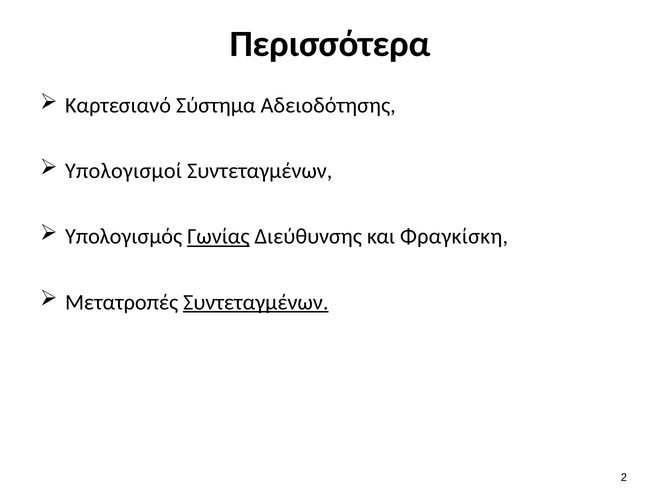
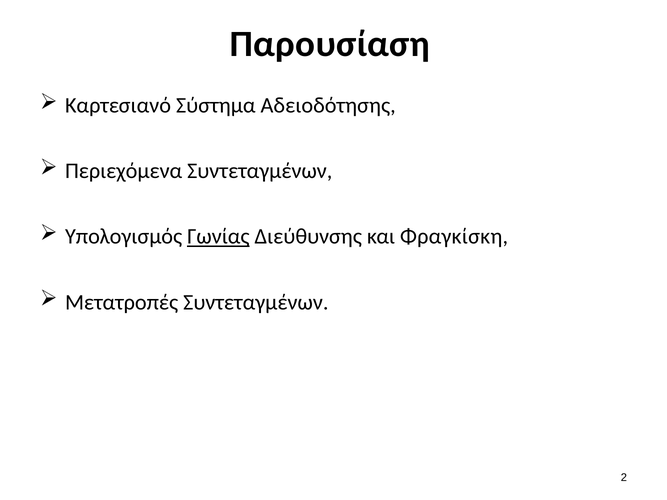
Περισσότερα: Περισσότερα -> Παρουσίαση (330, 44)
Υπολογισμοί: Υπολογισμοί -> Περιεχόμενα (124, 171)
Συντεταγμένων underline: present -> none (256, 302)
